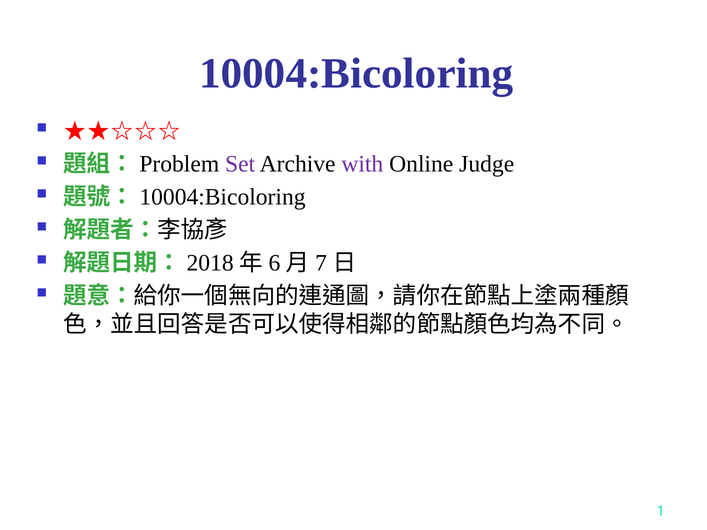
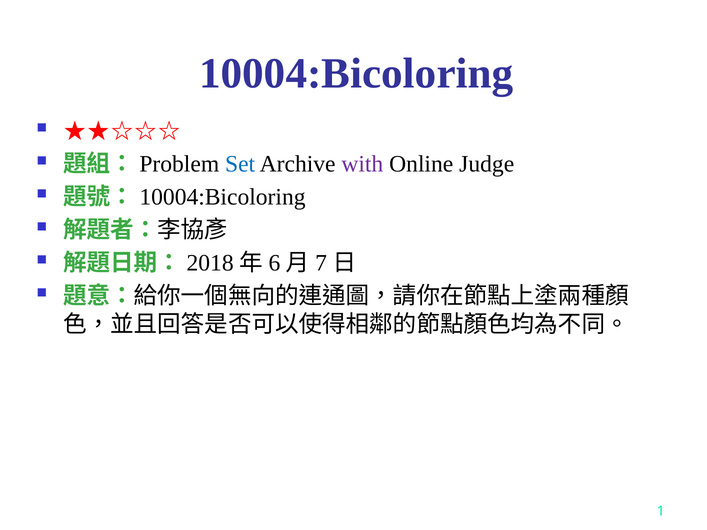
Set colour: purple -> blue (240, 164)
